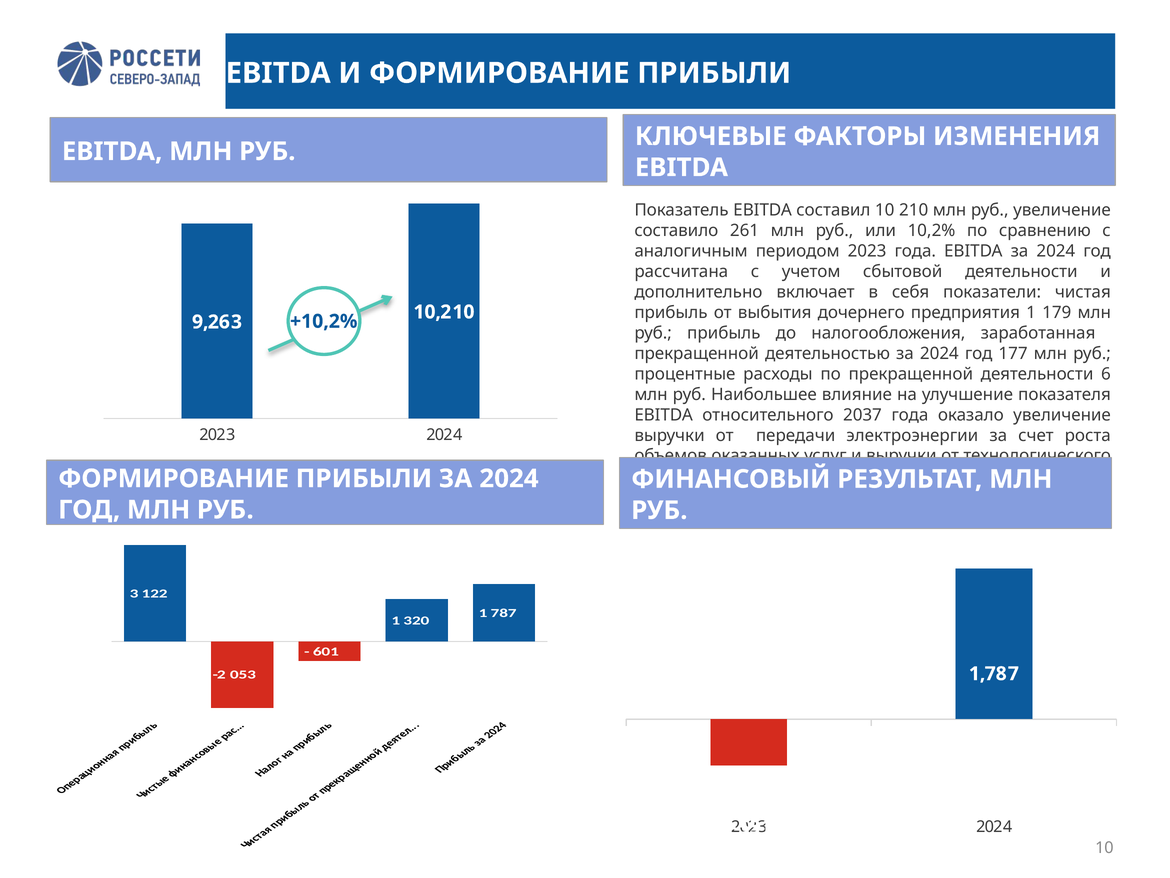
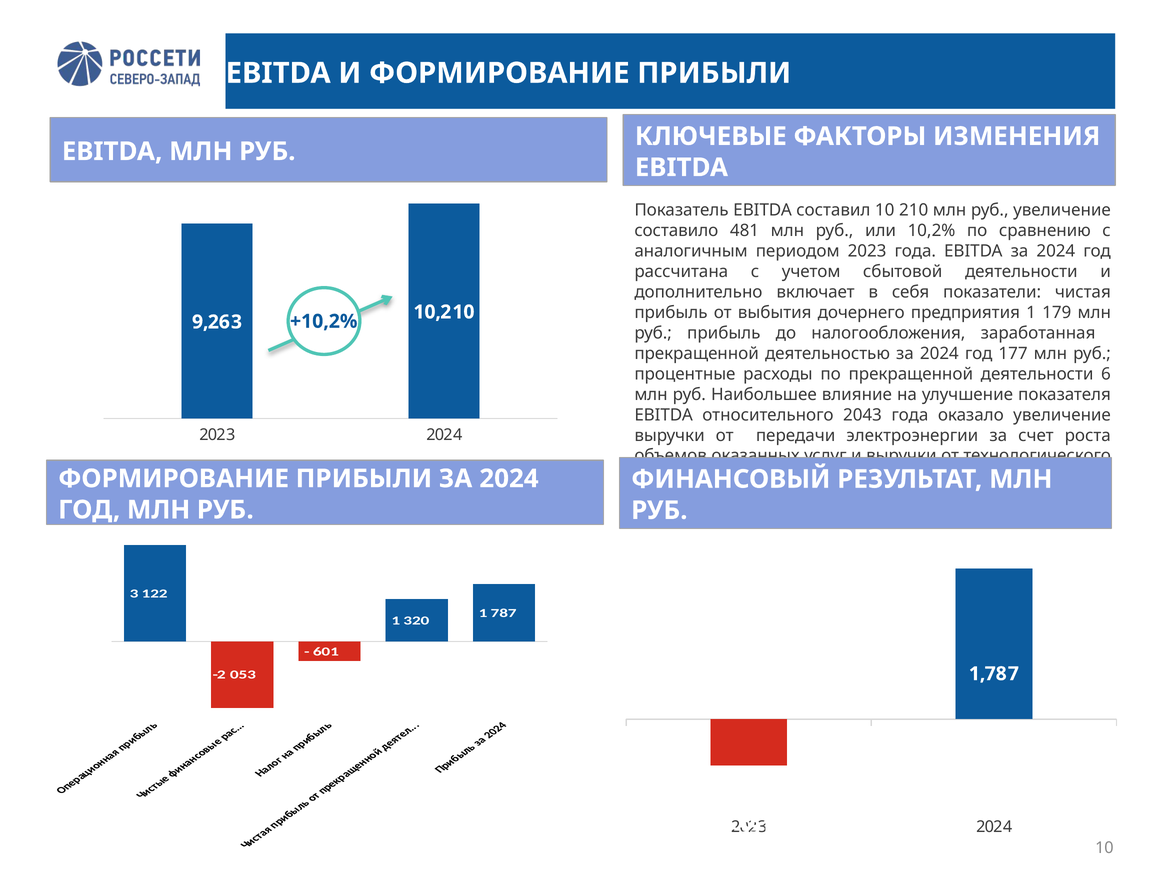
261: 261 -> 481 (744, 231)
2037: 2037 -> 2043 (862, 415)
